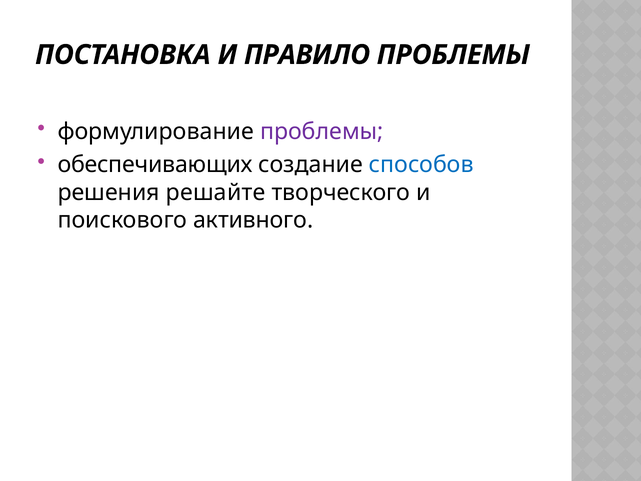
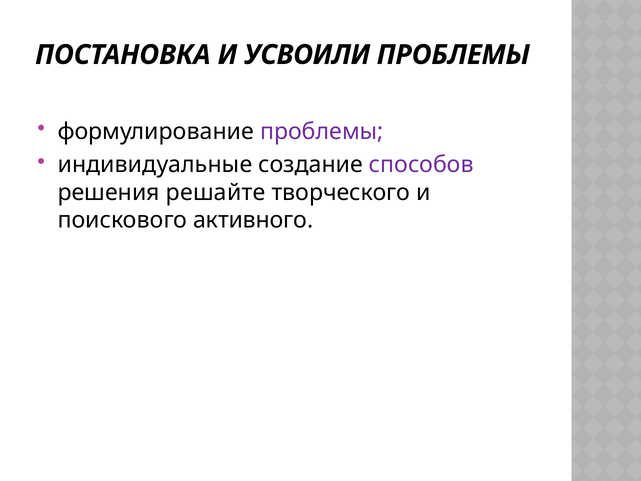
ПРАВИЛО: ПРАВИЛО -> УСВОИЛИ (307, 55)
обеспечивающих: обеспечивающих -> индивидуальные (155, 165)
способов colour: blue -> purple (421, 165)
